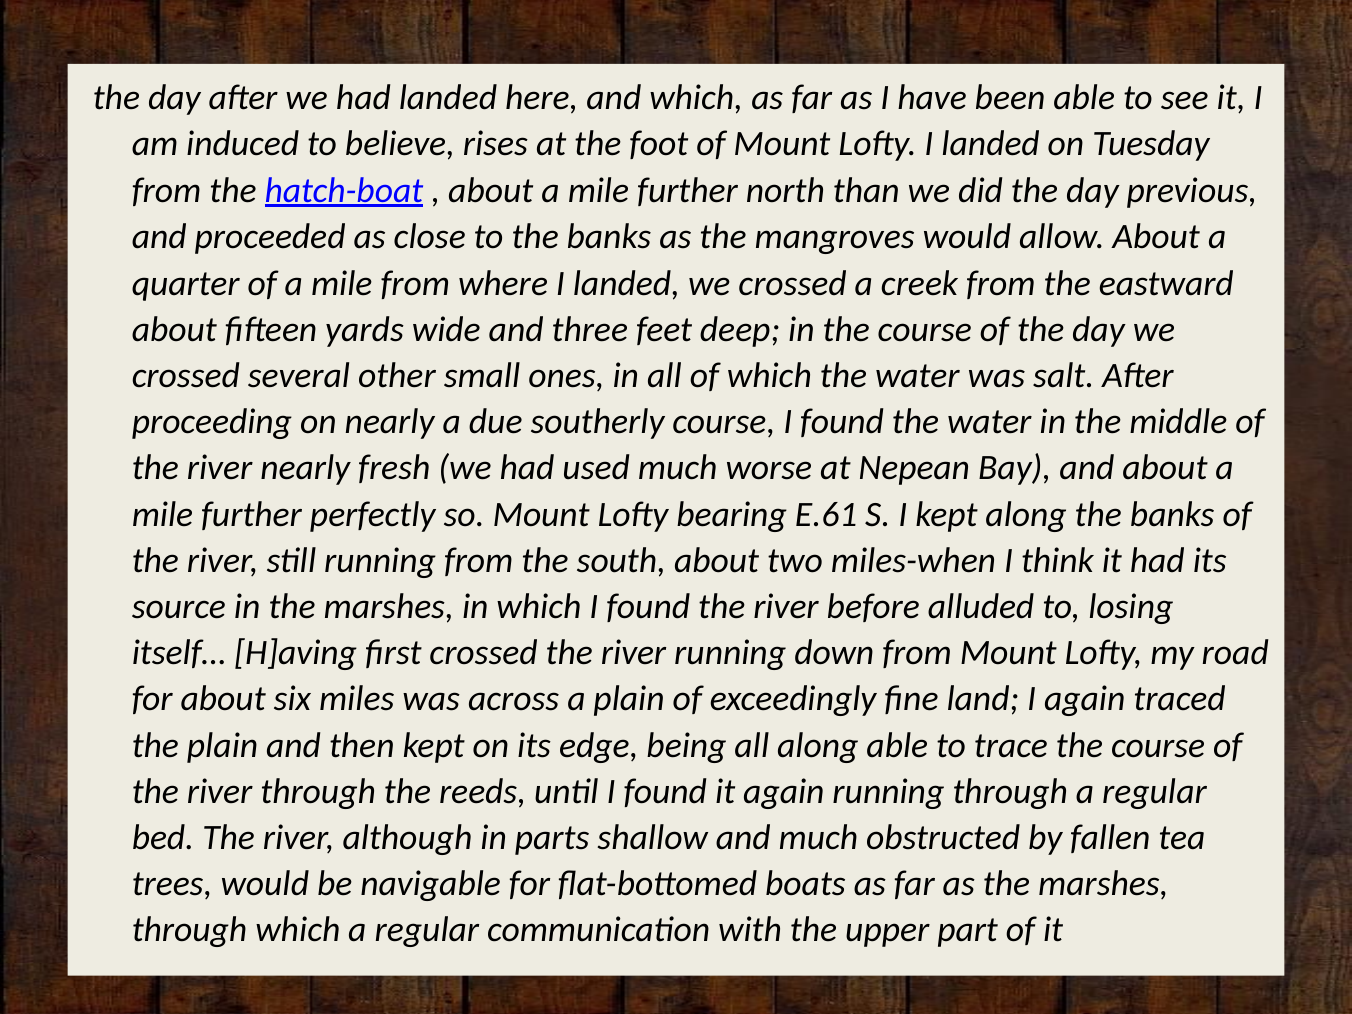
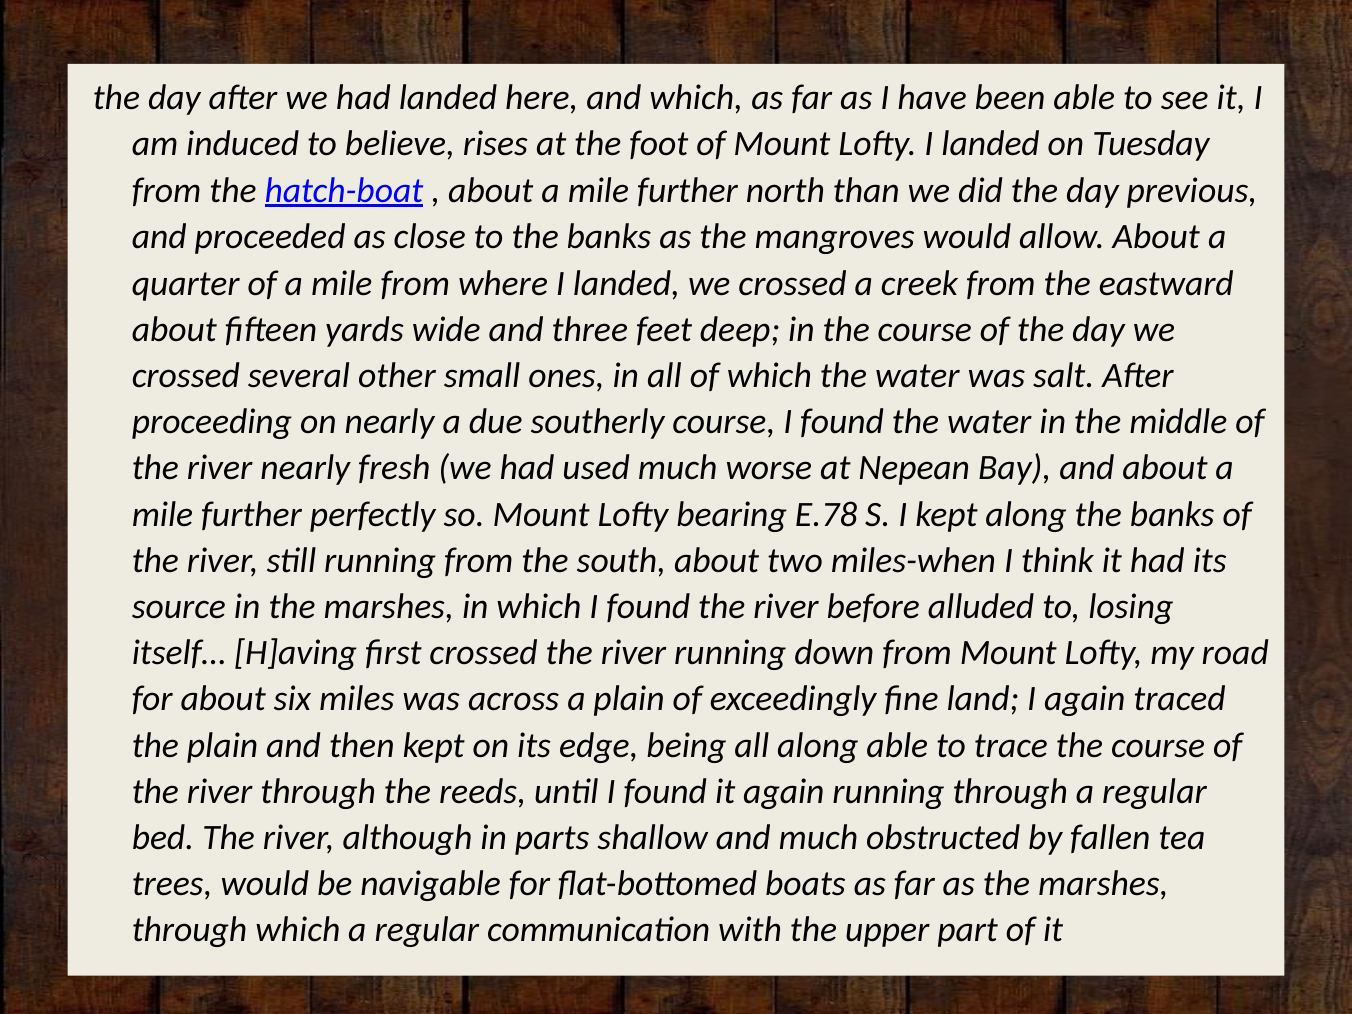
E.61: E.61 -> E.78 (826, 514)
